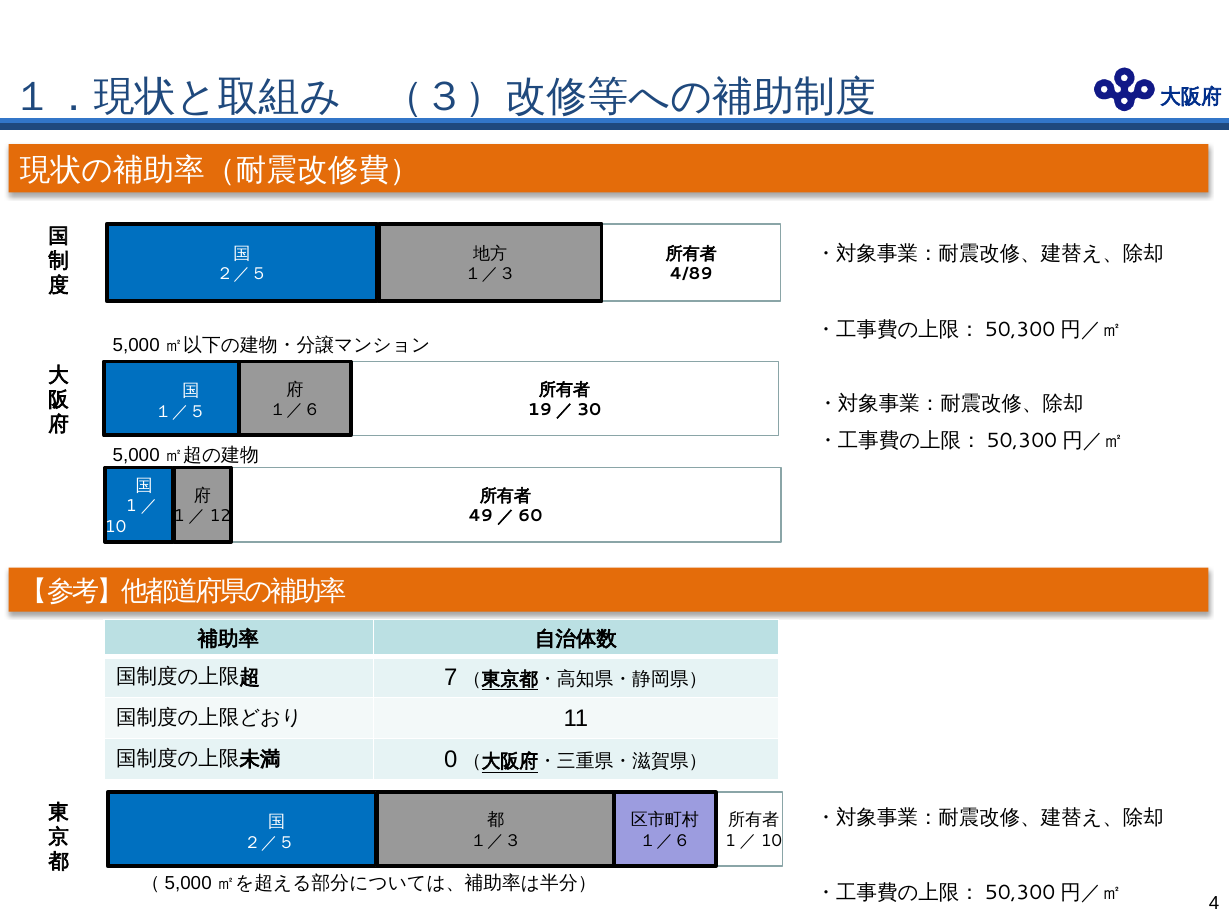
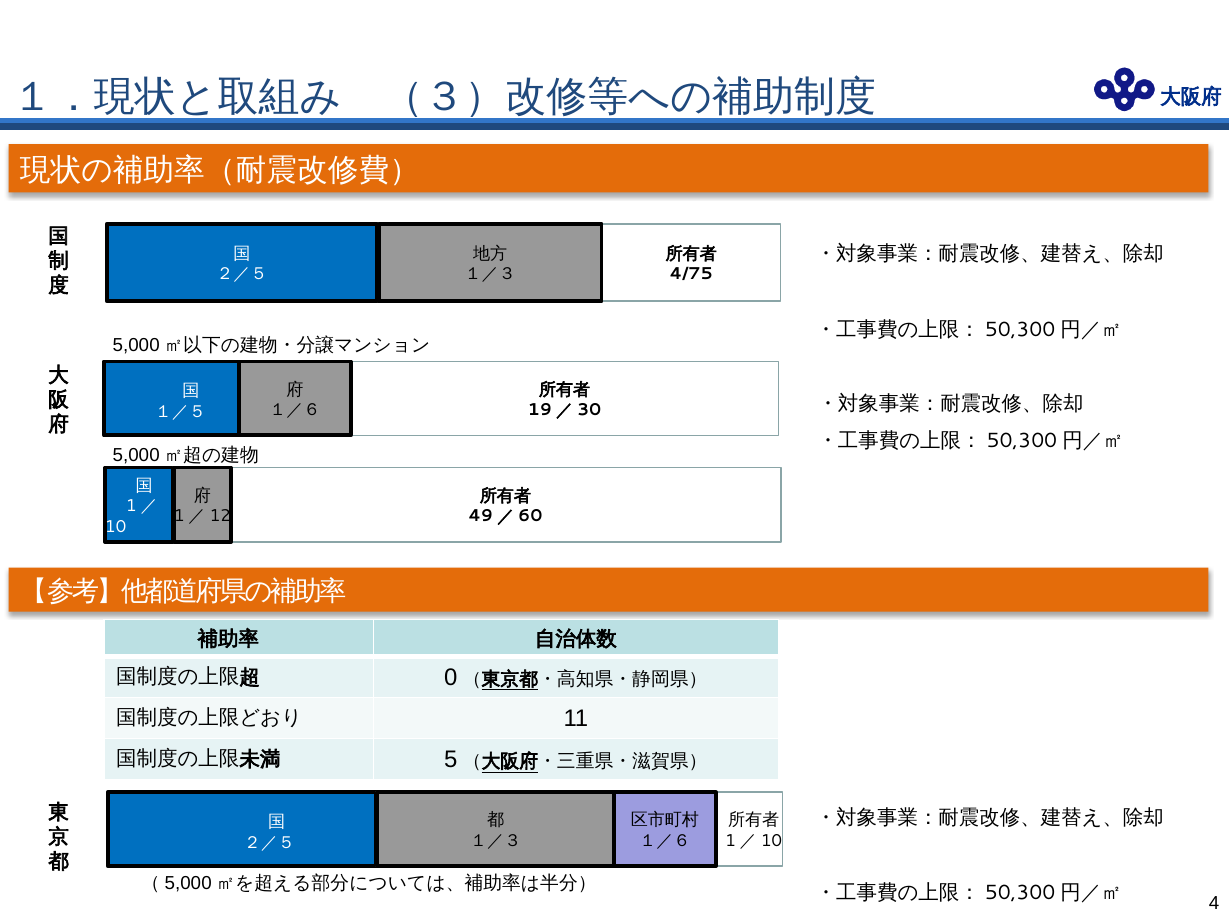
4/89: 4/89 -> 4/75 (691, 274)
7: 7 -> 0 (451, 677)
0: 0 -> 5 (451, 759)
